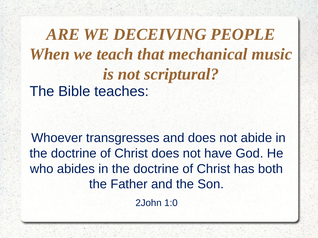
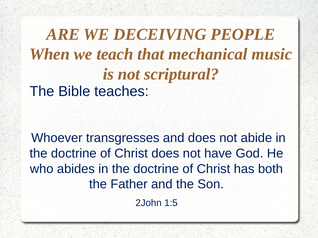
1:0: 1:0 -> 1:5 (171, 203)
